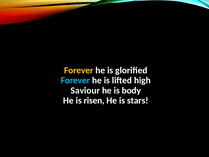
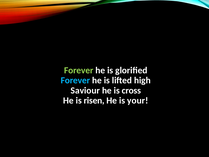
Forever colour: yellow -> light green (79, 70)
body: body -> cross (131, 90)
stars: stars -> your (138, 100)
